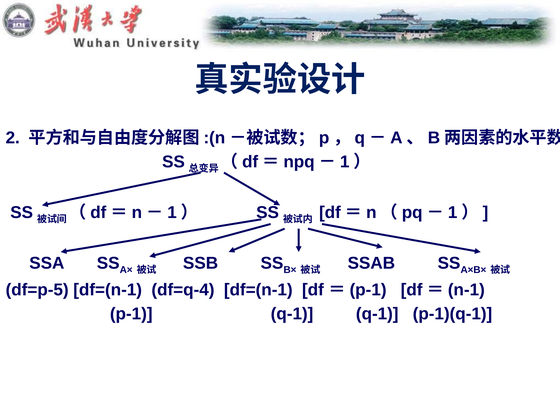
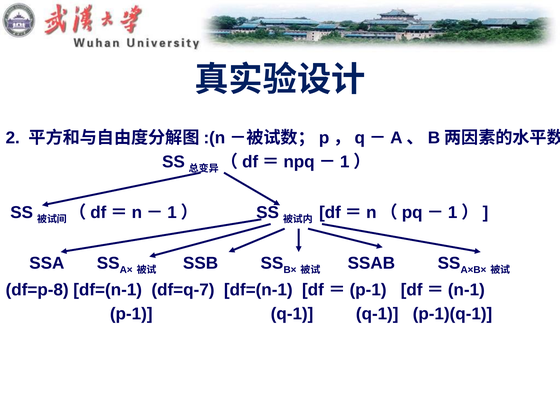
df=p-5: df=p-5 -> df=p-8 (37, 290)
df=q-4: df=q-4 -> df=q-7 (183, 290)
